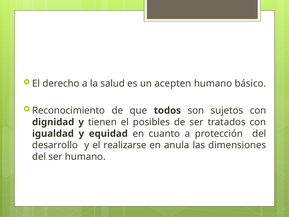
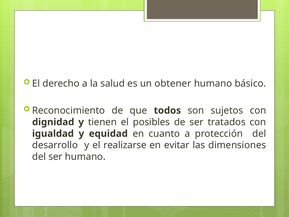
acepten: acepten -> obtener (173, 83)
anula: anula -> evitar (177, 145)
